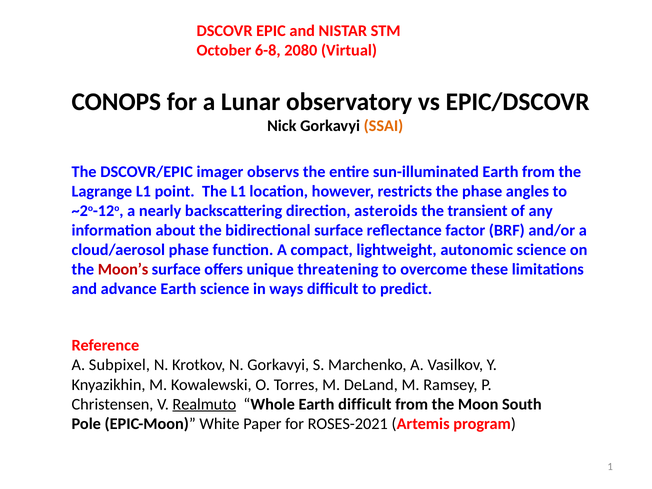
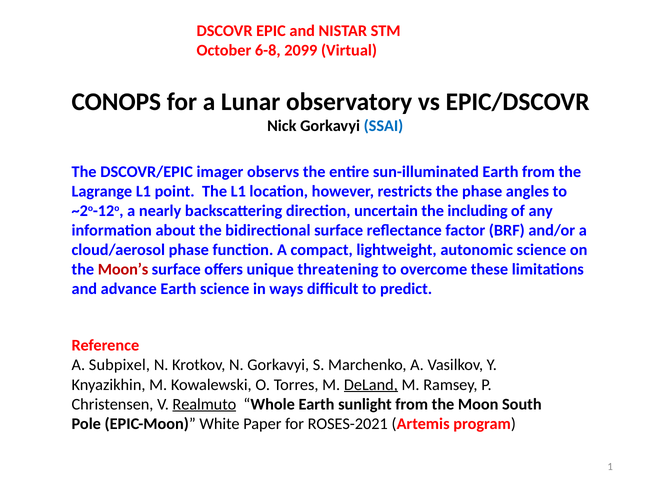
2080: 2080 -> 2099 (301, 50)
SSAI colour: orange -> blue (383, 126)
asteroids: asteroids -> uncertain (386, 211)
transient: transient -> including (478, 211)
DeLand underline: none -> present (371, 385)
Earth difficult: difficult -> sunlight (365, 404)
